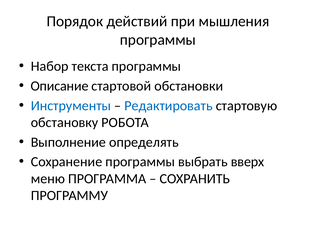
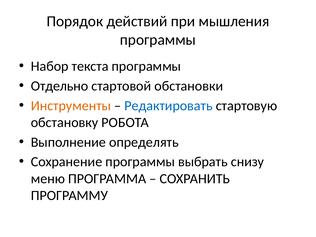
Описание: Описание -> Отдельно (60, 86)
Инструменты colour: blue -> orange (71, 106)
вверх: вверх -> снизу (247, 162)
